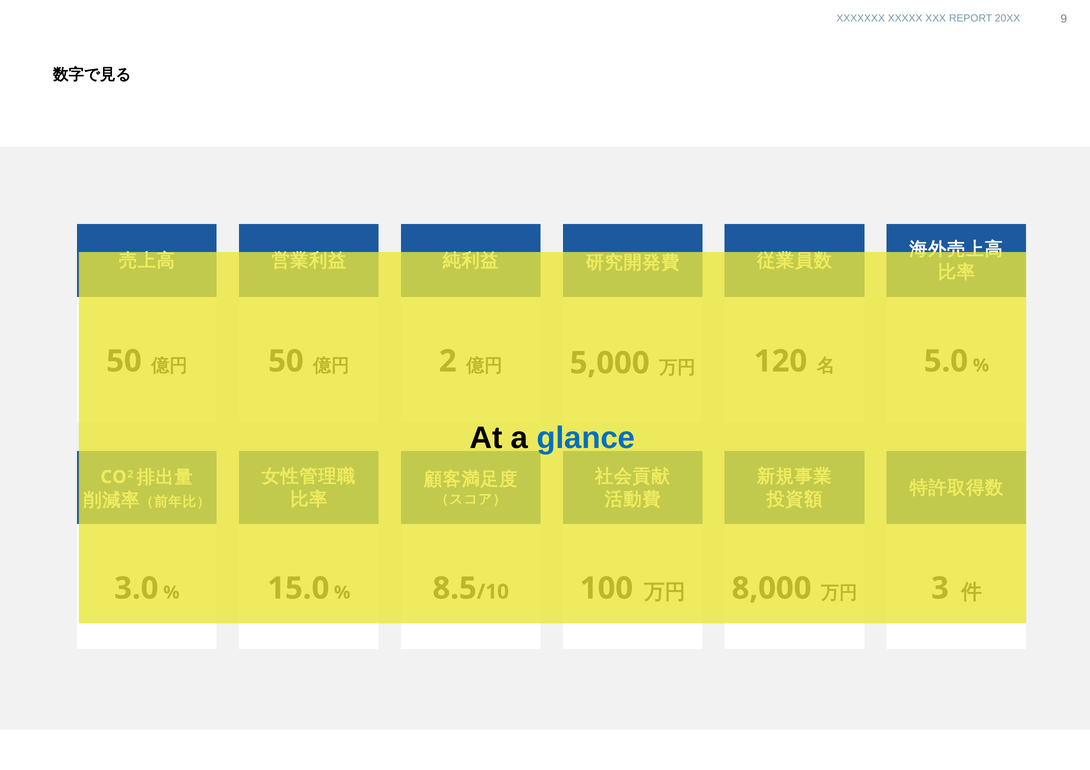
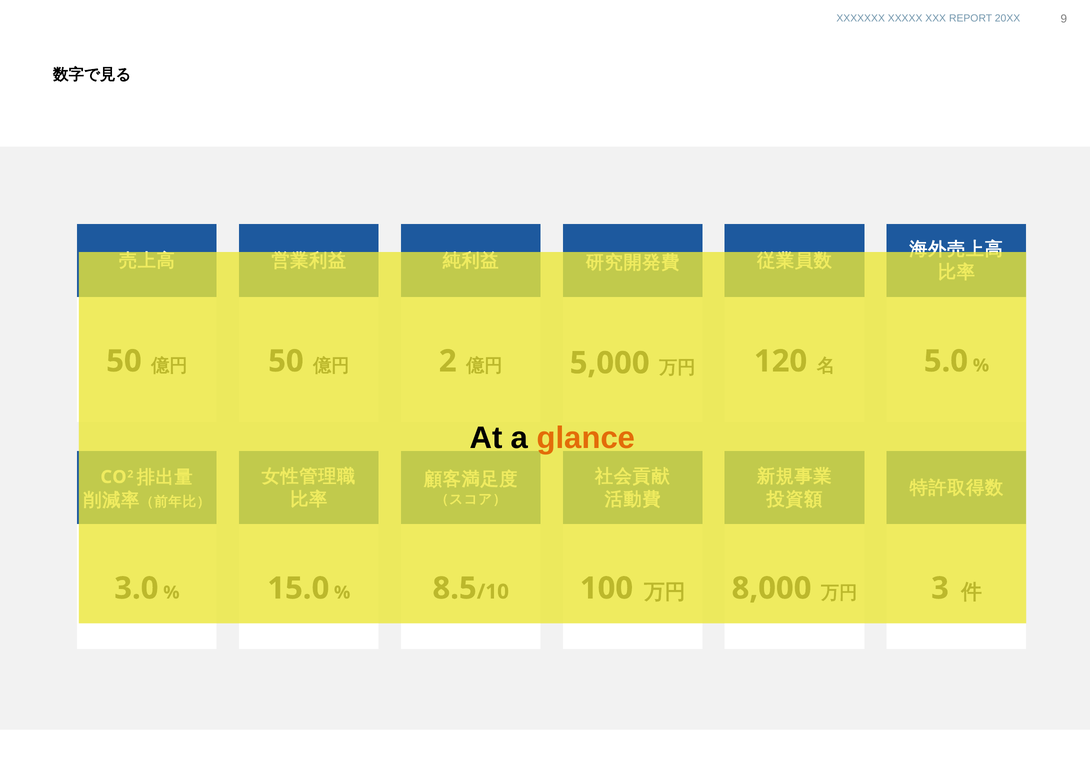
glance colour: blue -> orange (586, 439)
